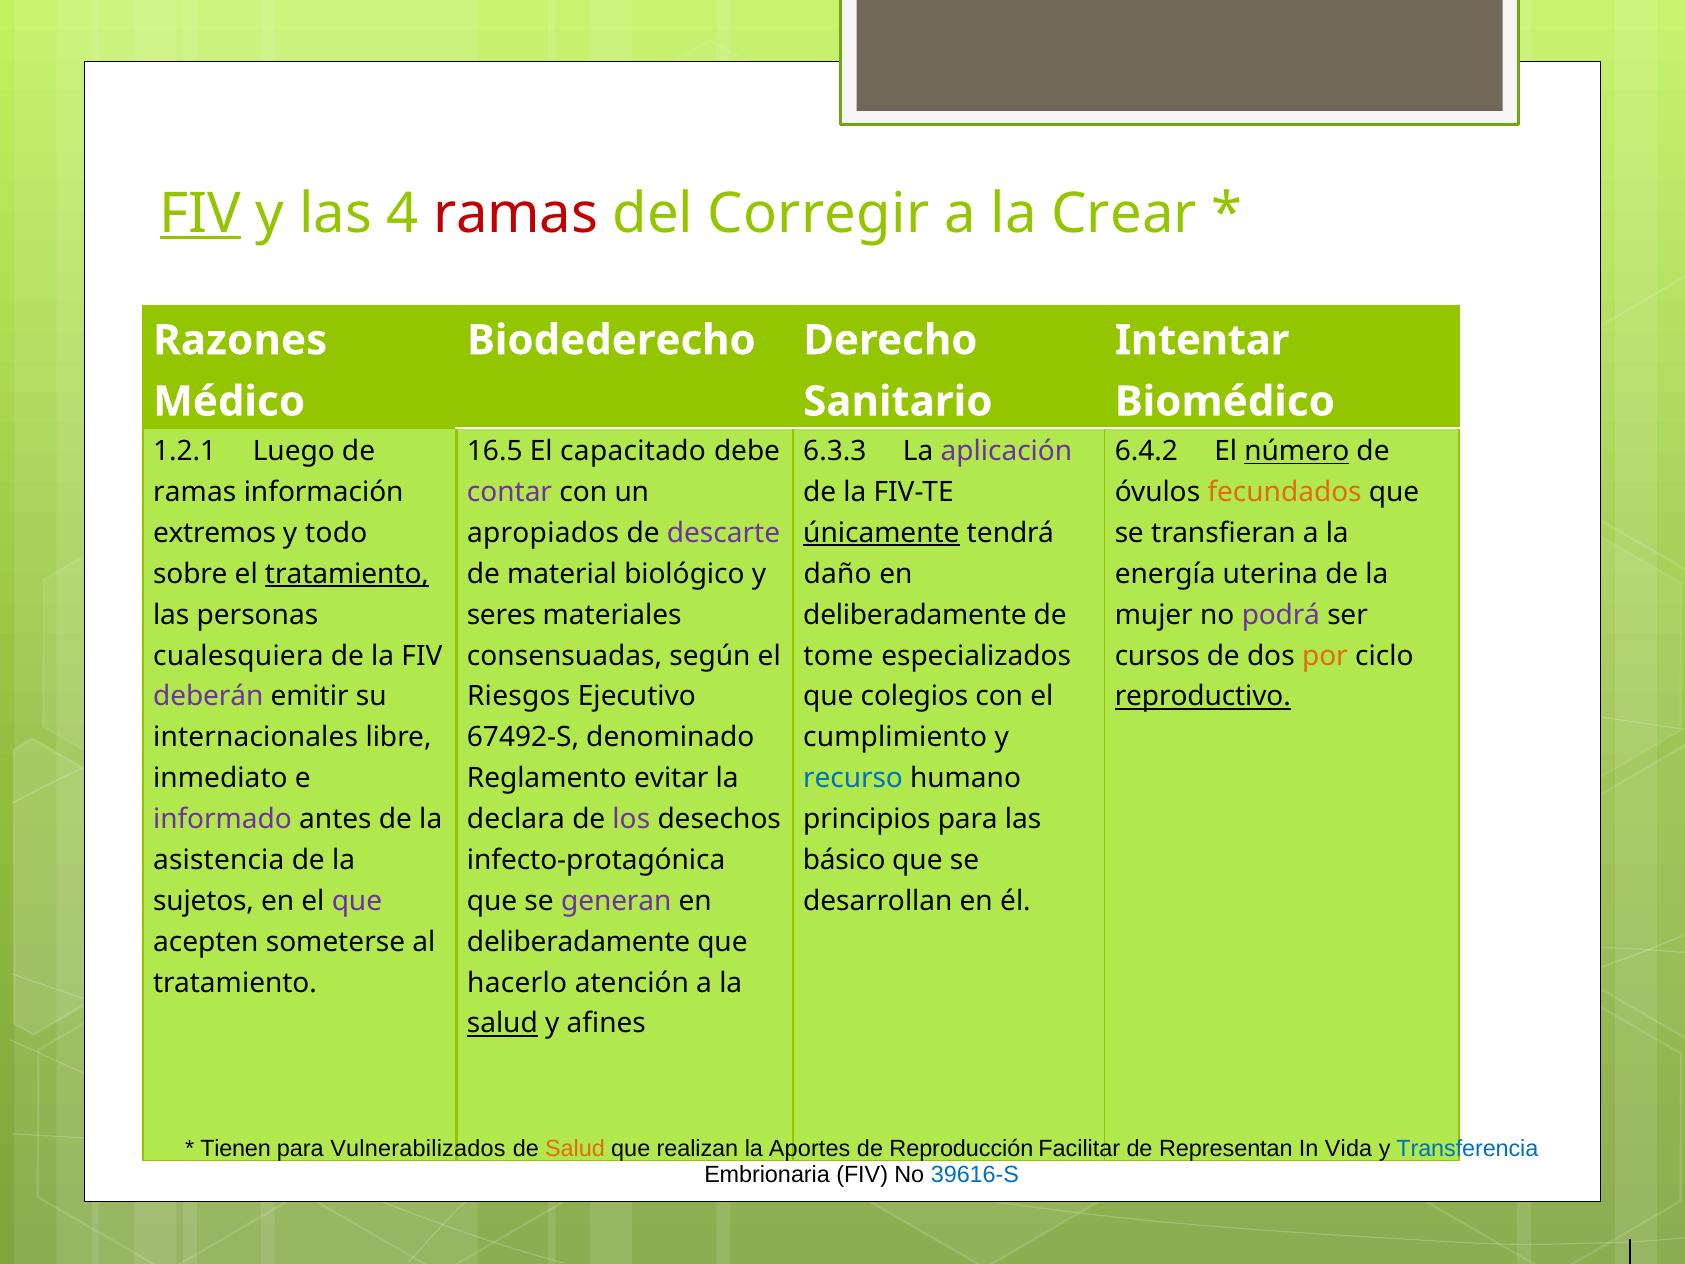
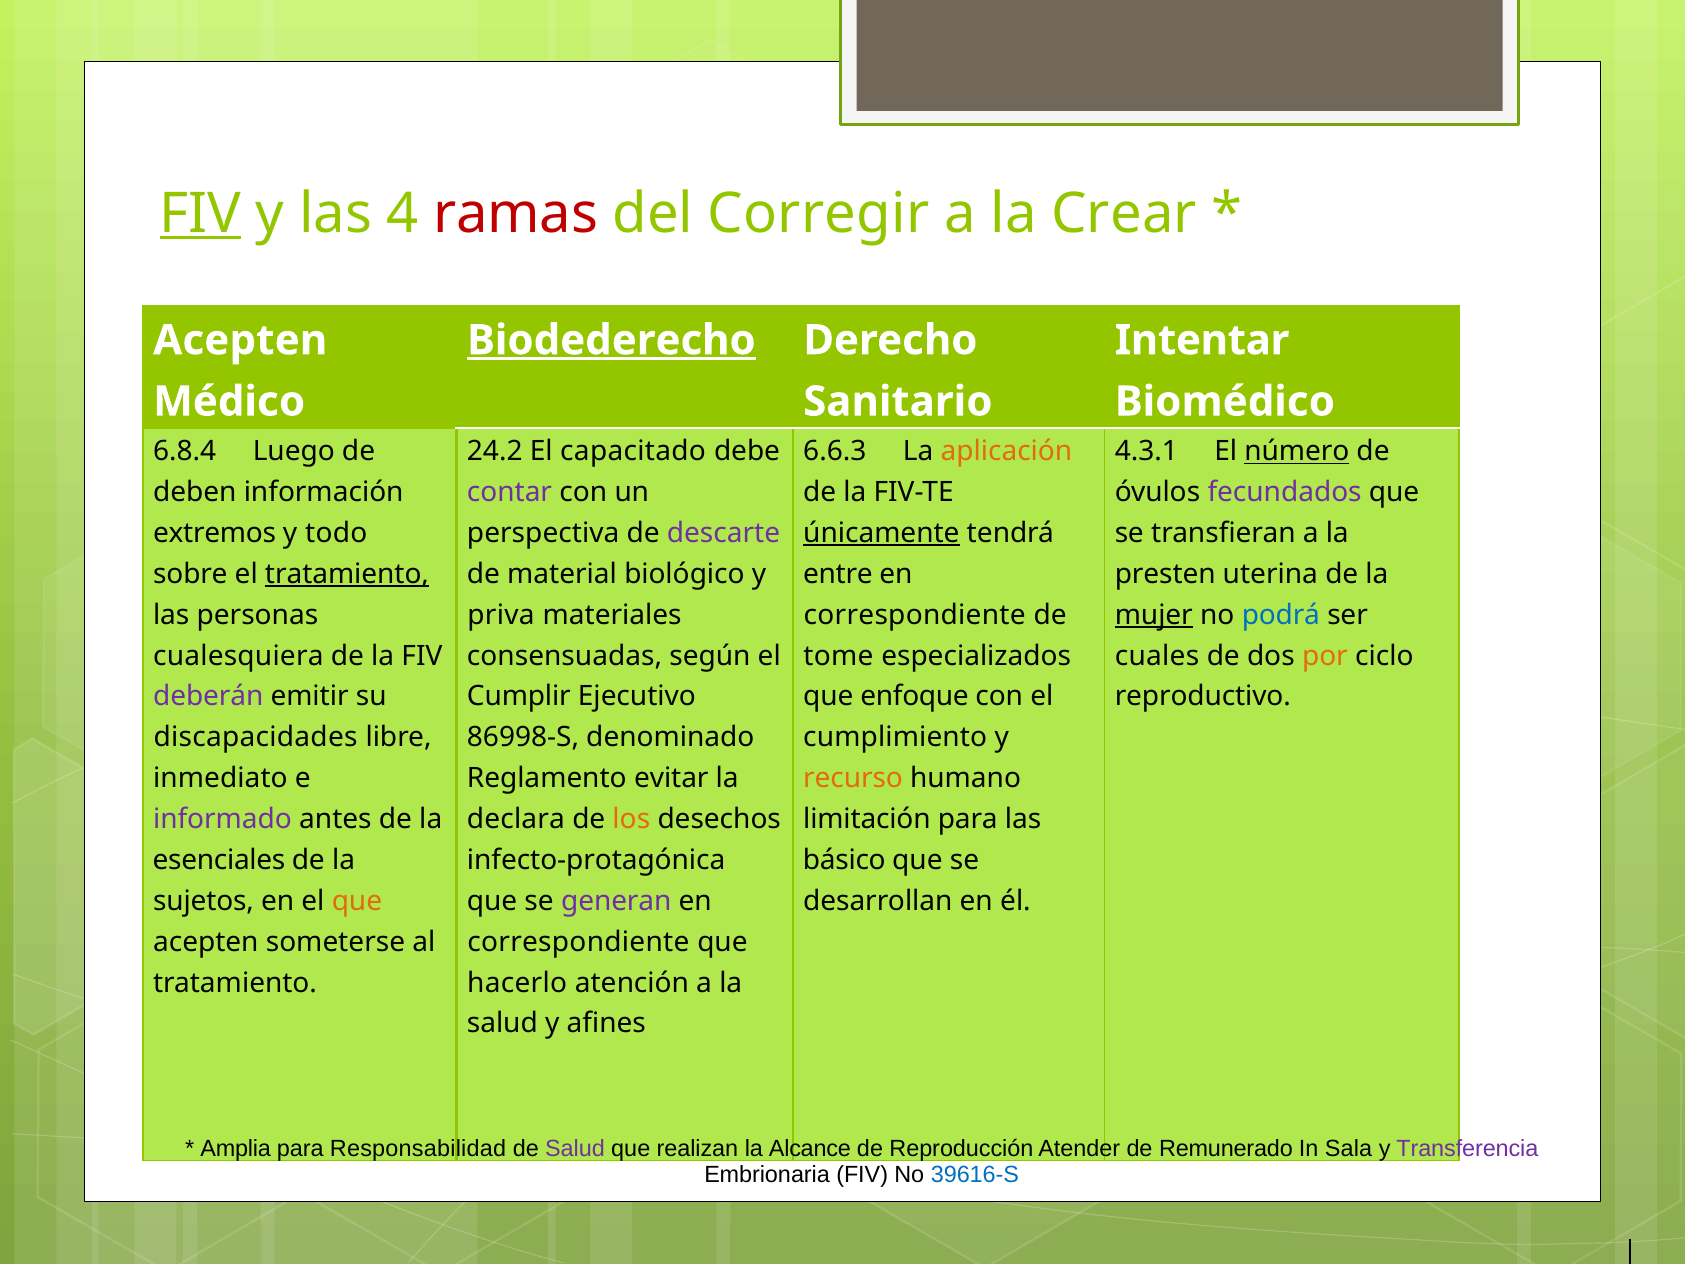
Razones: Razones -> Acepten (240, 340)
Biodederecho underline: none -> present (611, 340)
1.2.1: 1.2.1 -> 6.8.4 (185, 451)
16.5: 16.5 -> 24.2 (495, 451)
6.3.3: 6.3.3 -> 6.6.3 (835, 451)
aplicación colour: purple -> orange (1006, 451)
6.4.2: 6.4.2 -> 4.3.1 (1146, 451)
ramas: ramas -> deben (195, 492)
fecundados colour: orange -> purple (1285, 492)
apropiados: apropiados -> perspectiva (543, 533)
daño: daño -> entre (838, 574)
energía: energía -> presten (1165, 574)
seres: seres -> priva (501, 615)
deliberadamente: deliberadamente -> correspondiente (915, 615)
mujer underline: none -> present (1154, 615)
podrá colour: purple -> blue (1281, 615)
cursos: cursos -> cuales (1157, 656)
Riesgos: Riesgos -> Cumplir (519, 697)
colegios: colegios -> enfoque (915, 697)
reproductivo underline: present -> none (1203, 697)
internacionales: internacionales -> discapacidades (256, 737)
67492-S: 67492-S -> 86998-S (523, 737)
recurso colour: blue -> orange (853, 778)
los colour: purple -> orange (631, 819)
principios: principios -> limitación (867, 819)
asistencia: asistencia -> esenciales (219, 860)
que colour: purple -> orange (357, 901)
deliberadamente: deliberadamente -> correspondiente (578, 942)
salud underline: present -> none (502, 1023)
Tienen: Tienen -> Amplia (236, 1149)
Vulnerabilizados: Vulnerabilizados -> Responsabilidad (418, 1149)
Salud colour: orange -> purple (575, 1149)
Aportes: Aportes -> Alcance (810, 1149)
Facilitar: Facilitar -> Atender (1079, 1149)
Representan: Representan -> Remunerado (1226, 1149)
Vida: Vida -> Sala (1349, 1149)
Transferencia colour: blue -> purple (1467, 1149)
